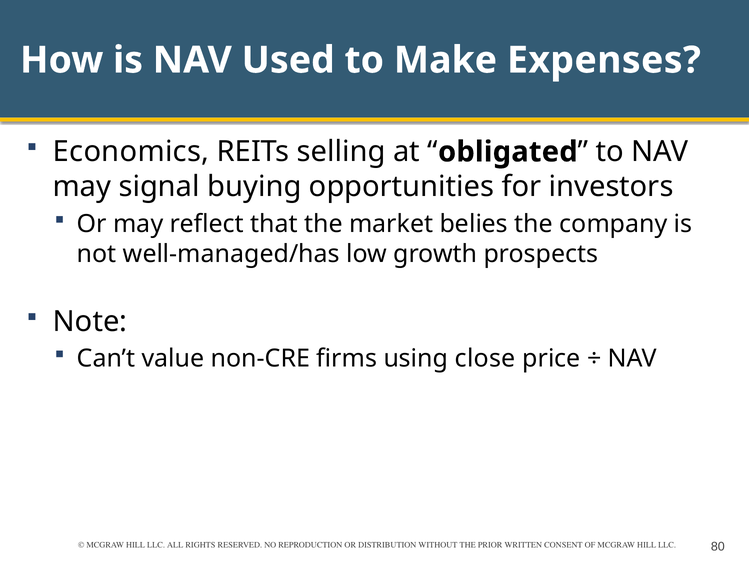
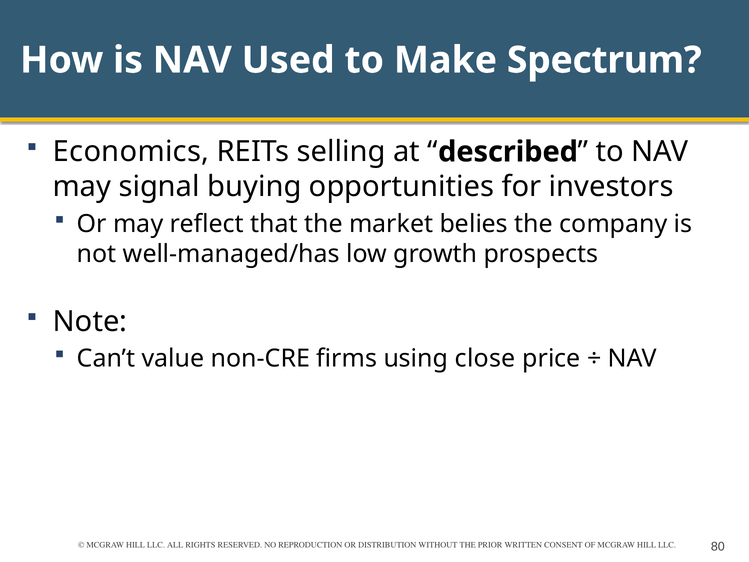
Expenses: Expenses -> Spectrum (604, 60)
obligated: obligated -> described (508, 152)
